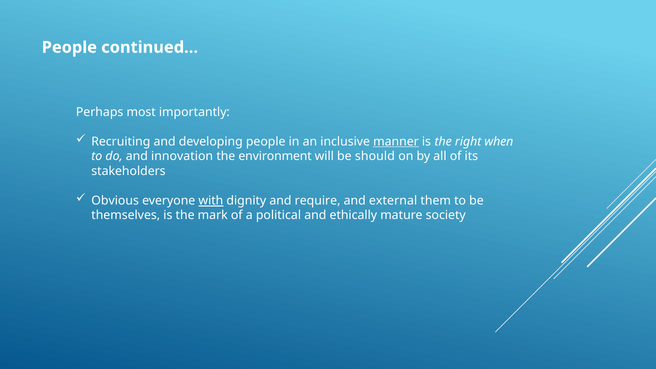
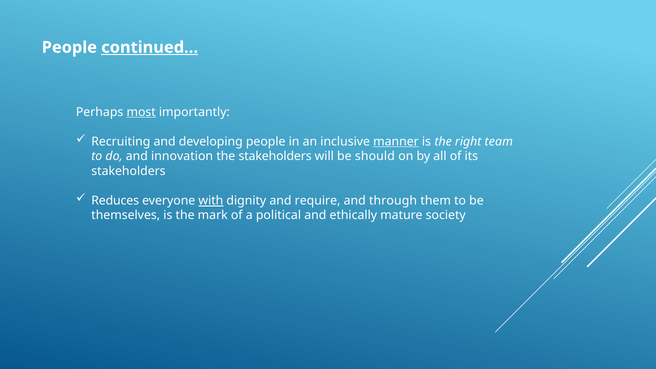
continued… underline: none -> present (150, 47)
most underline: none -> present (141, 112)
when: when -> team (499, 142)
the environment: environment -> stakeholders (275, 156)
Obvious: Obvious -> Reduces (115, 201)
external: external -> through (393, 201)
